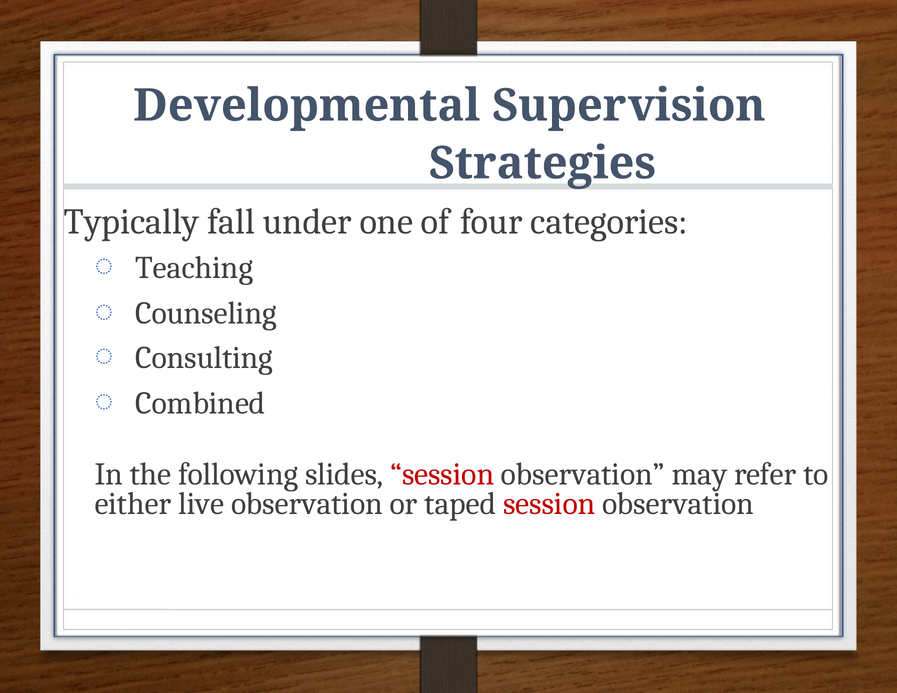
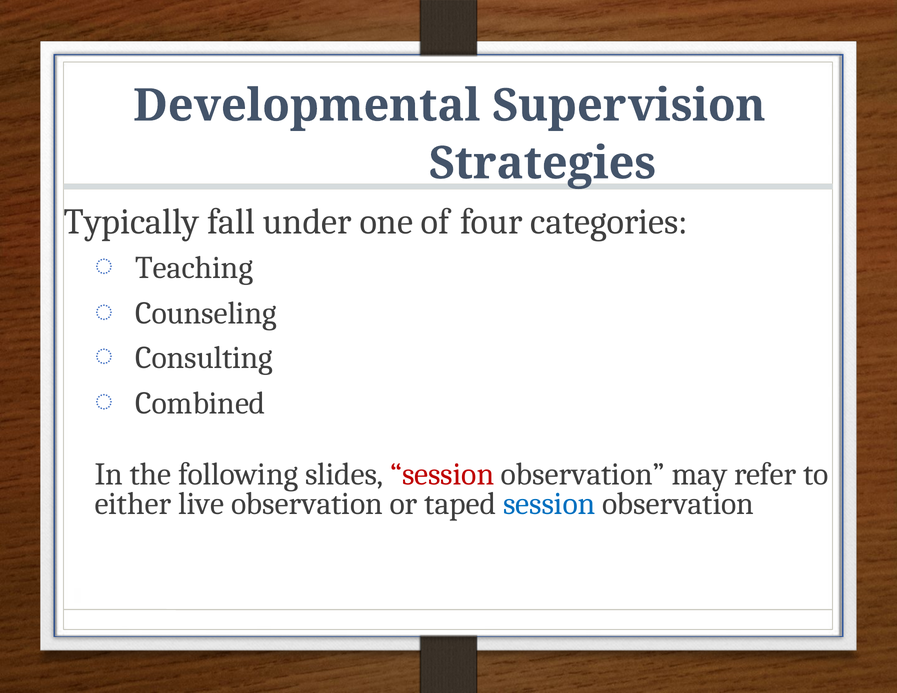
session colour: red -> blue (549, 504)
